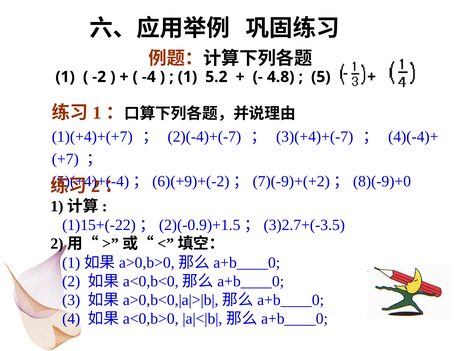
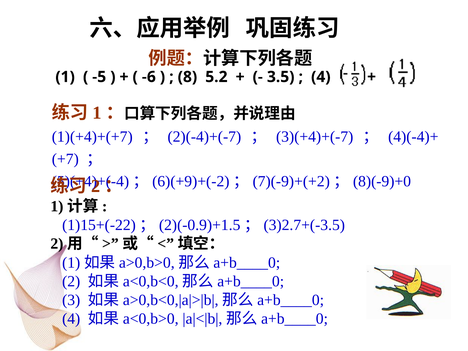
-2: -2 -> -5 (99, 77)
-4: -4 -> -6 (149, 77)
1: 1 -> 8 (187, 77)
4.8: 4.8 -> 3.5 (281, 77)
5: 5 -> 4 (321, 77)
